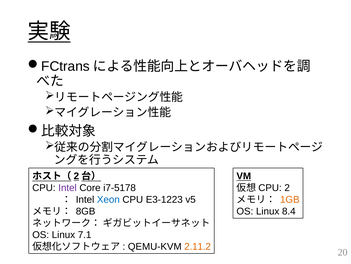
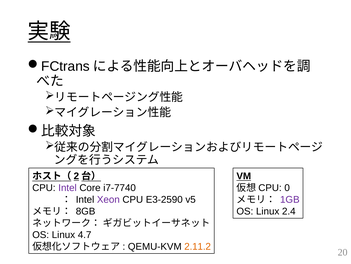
i7-5178: i7-5178 -> i7-7740 (120, 187)
2: 2 -> 0 (287, 187)
Xeon colour: blue -> purple (108, 199)
E3-1223: E3-1223 -> E3-2590 (164, 199)
1GB colour: orange -> purple (290, 199)
8.4: 8.4 -> 2.4 (289, 211)
7.1: 7.1 -> 4.7 (85, 234)
